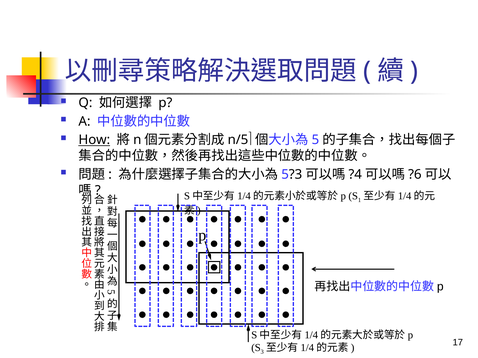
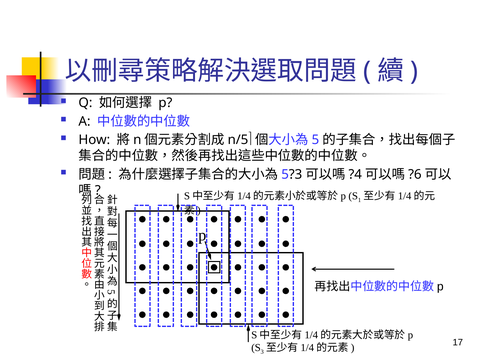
How underline: present -> none (94, 140)
